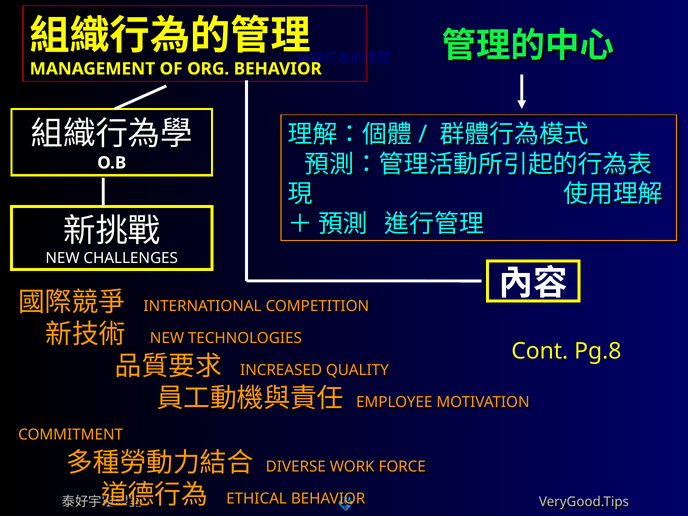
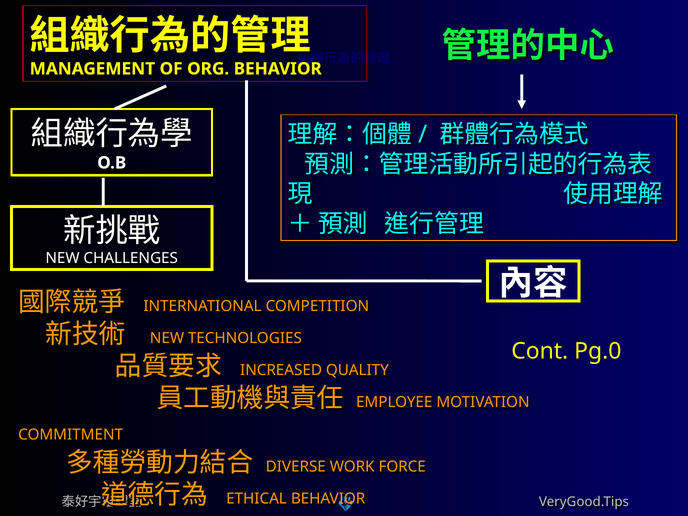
Pg.8: Pg.8 -> Pg.0 (598, 351)
